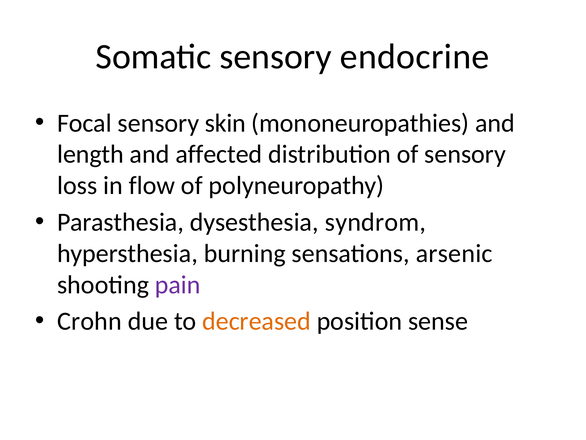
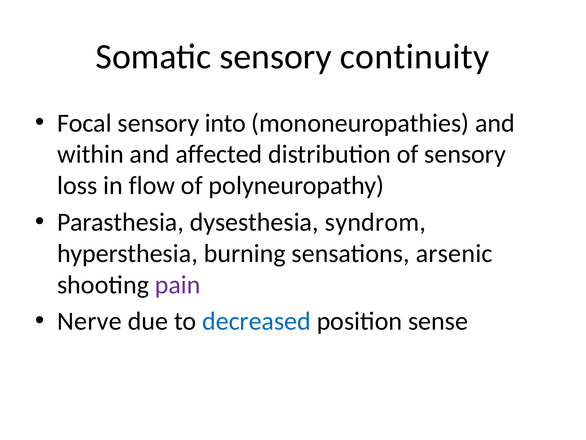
endocrine: endocrine -> continuity (415, 57)
skin: skin -> into (225, 123)
length: length -> within (90, 154)
Crohn: Crohn -> Nerve (89, 321)
decreased colour: orange -> blue (256, 321)
